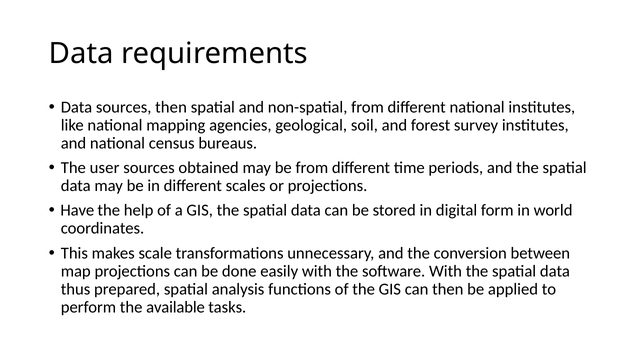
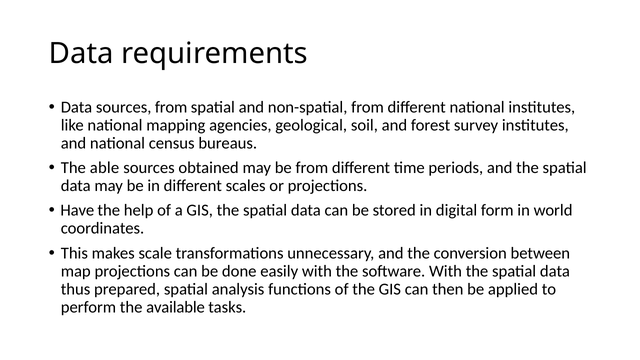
sources then: then -> from (171, 107)
user: user -> able (105, 168)
